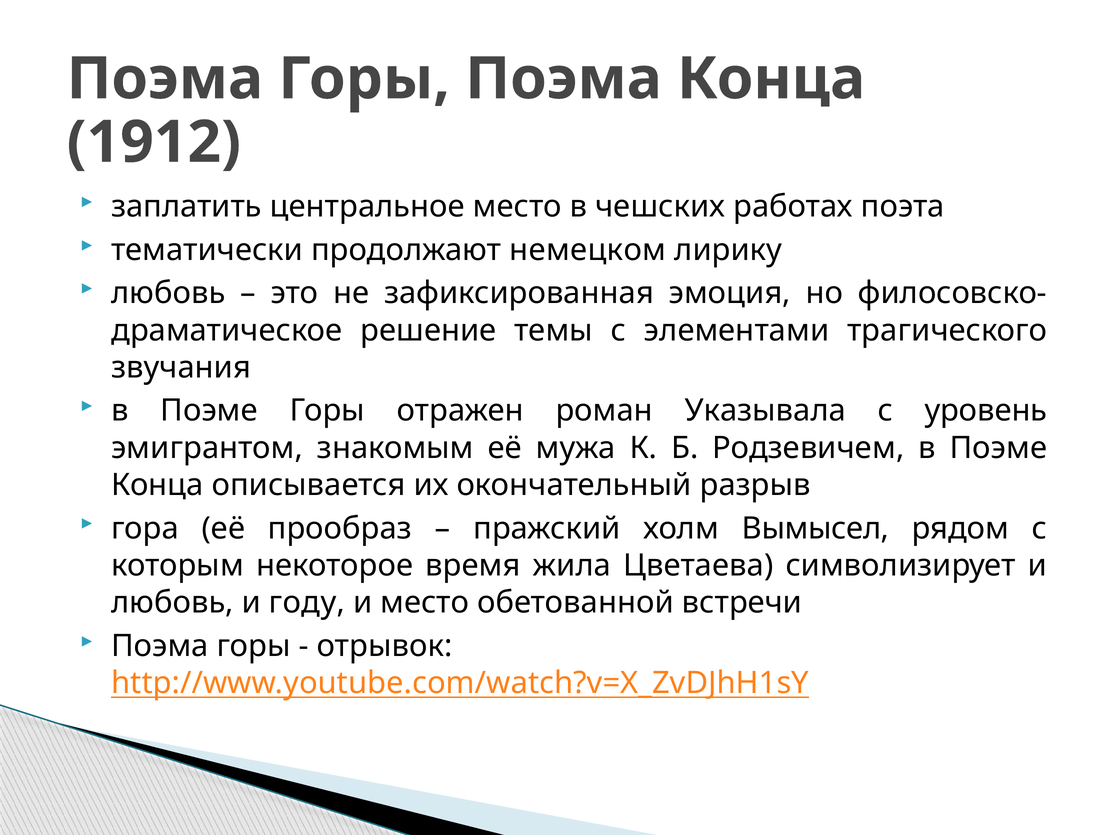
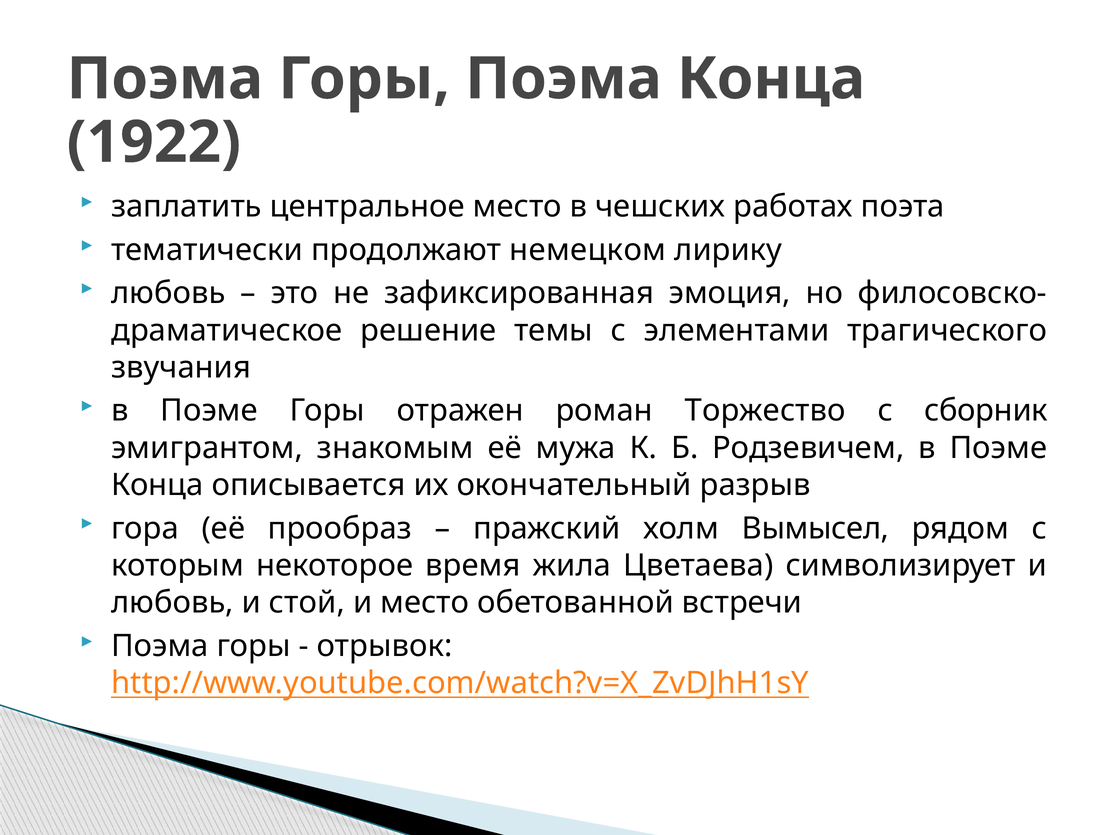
1912: 1912 -> 1922 (154, 142)
Указывала: Указывала -> Торжество (765, 411)
уровень: уровень -> сборник (986, 411)
году: году -> стой (307, 603)
